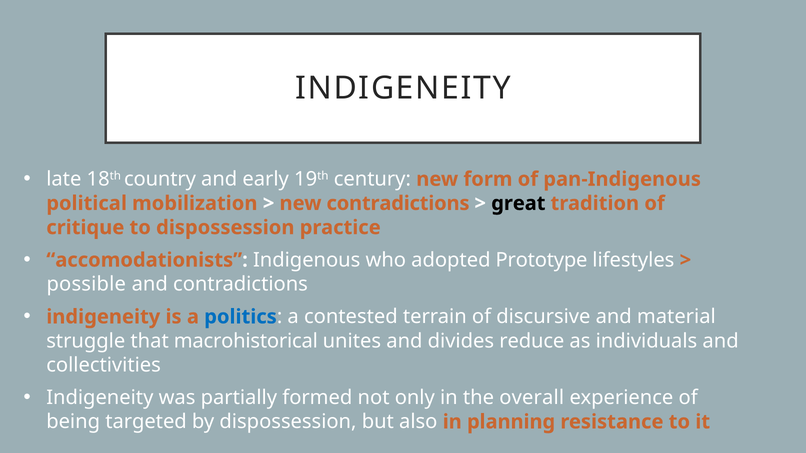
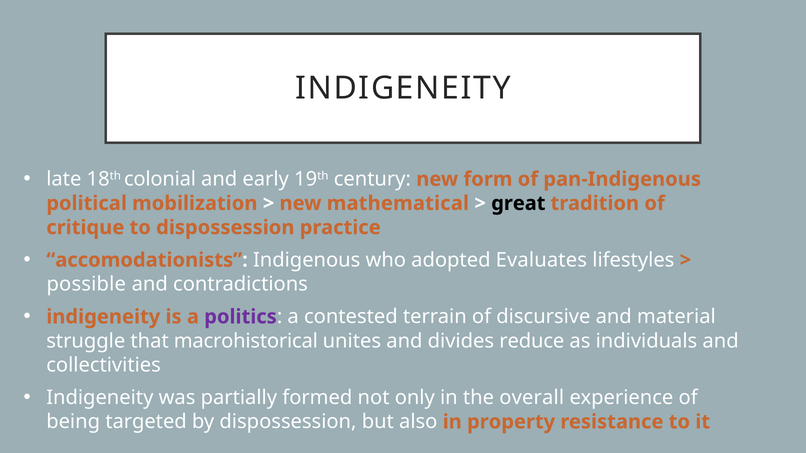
country: country -> colonial (160, 179)
new contradictions: contradictions -> mathematical (398, 203)
Prototype: Prototype -> Evaluates (541, 260)
politics colour: blue -> purple (240, 317)
planning: planning -> property (511, 422)
